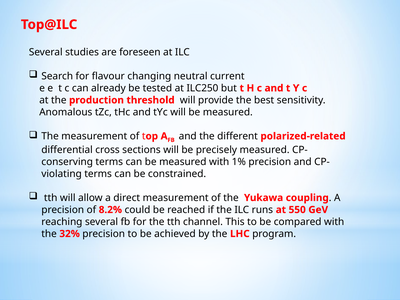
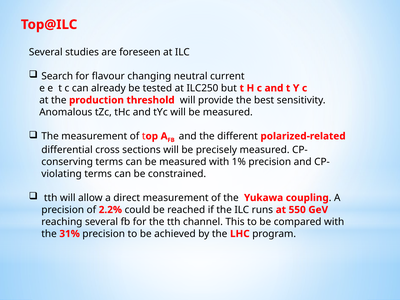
8.2%: 8.2% -> 2.2% (110, 210)
32%: 32% -> 31% (70, 234)
